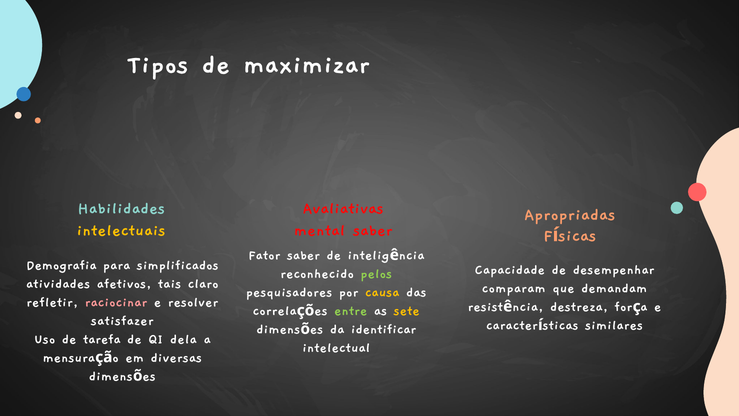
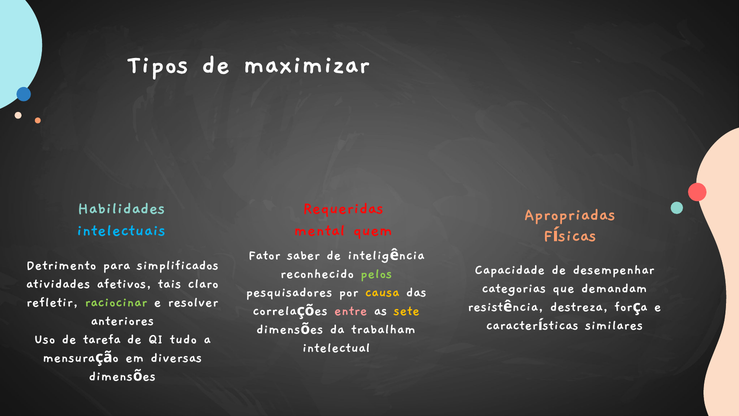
Avaliativas: Avaliativas -> Requeridas (343, 208)
intelectuais colour: yellow -> light blue (121, 230)
mental saber: saber -> quem (373, 230)
Demografia: Demografia -> Detrimento (61, 264)
comparam: comparam -> categorias (514, 288)
raciocinar colour: pink -> light green (116, 301)
entre colour: light green -> pink (351, 310)
satisfazer: satisfazer -> anteriores (122, 320)
identificar: identificar -> trabalham (384, 329)
dela: dela -> tudo (183, 338)
